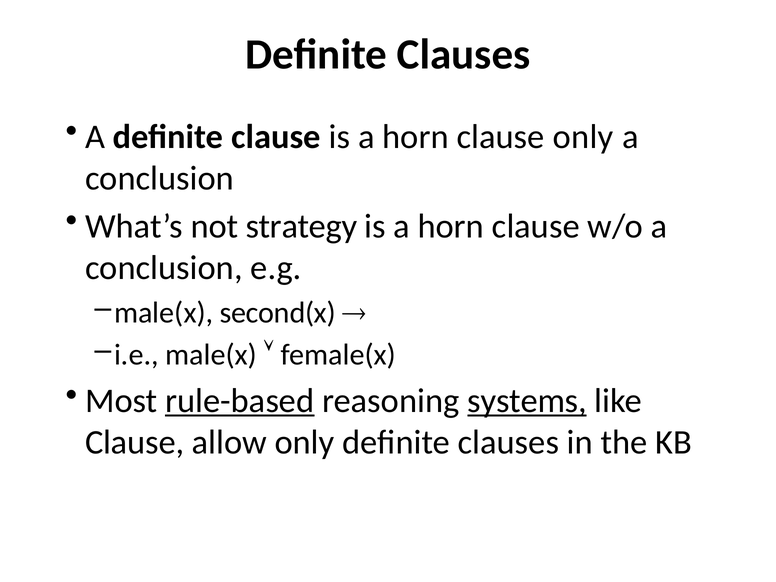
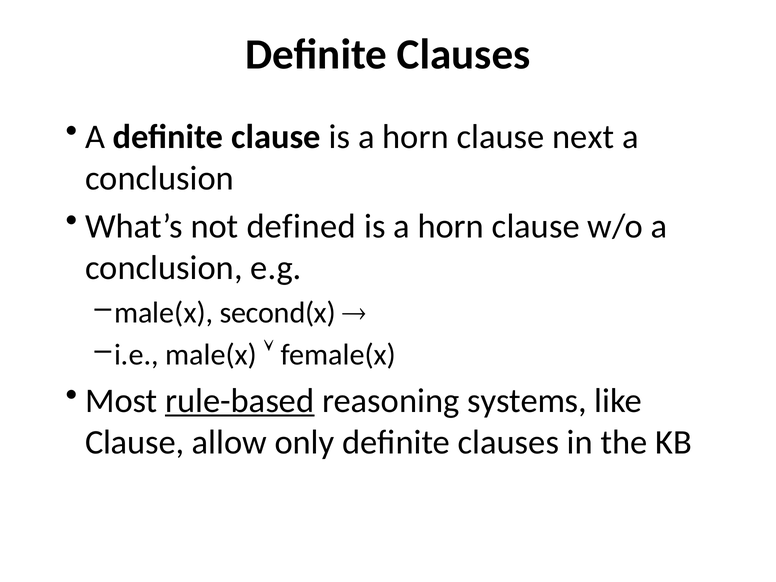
clause only: only -> next (583, 137)
strategy: strategy -> defined (301, 227)
systems underline: present -> none (527, 401)
